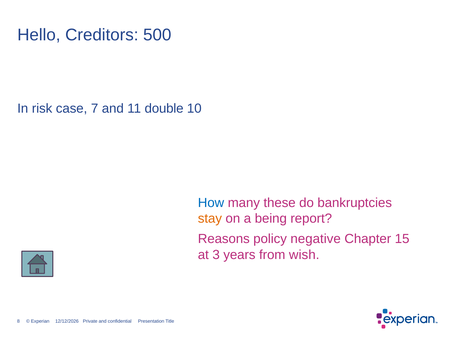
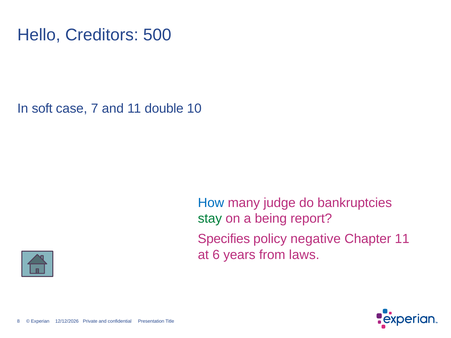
risk: risk -> soft (42, 109)
these: these -> judge (280, 203)
stay colour: orange -> green (210, 219)
Reasons: Reasons -> Specifies (224, 239)
Chapter 15: 15 -> 11 (402, 239)
3: 3 -> 6 (216, 255)
wish: wish -> laws (304, 255)
